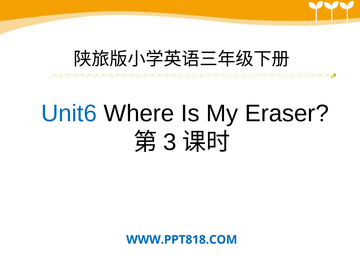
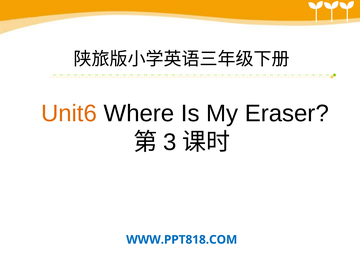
Unit6 colour: blue -> orange (69, 113)
